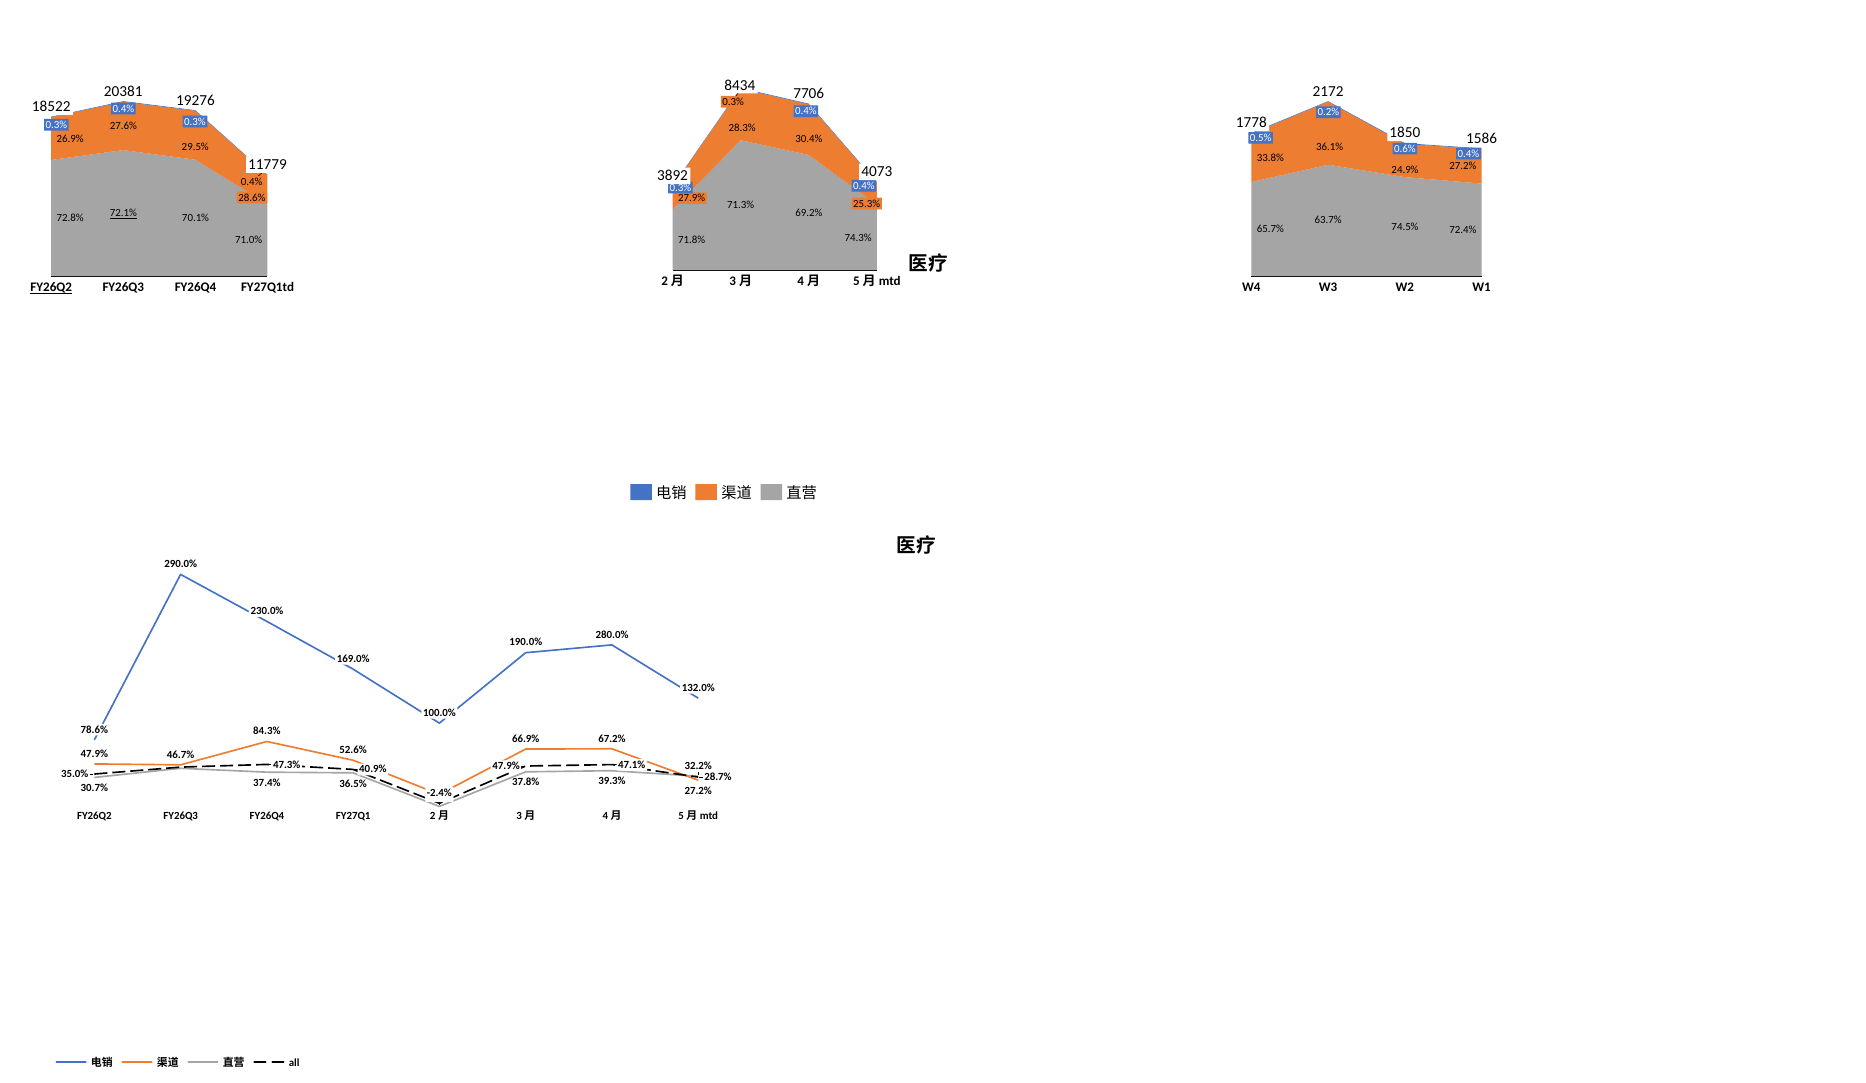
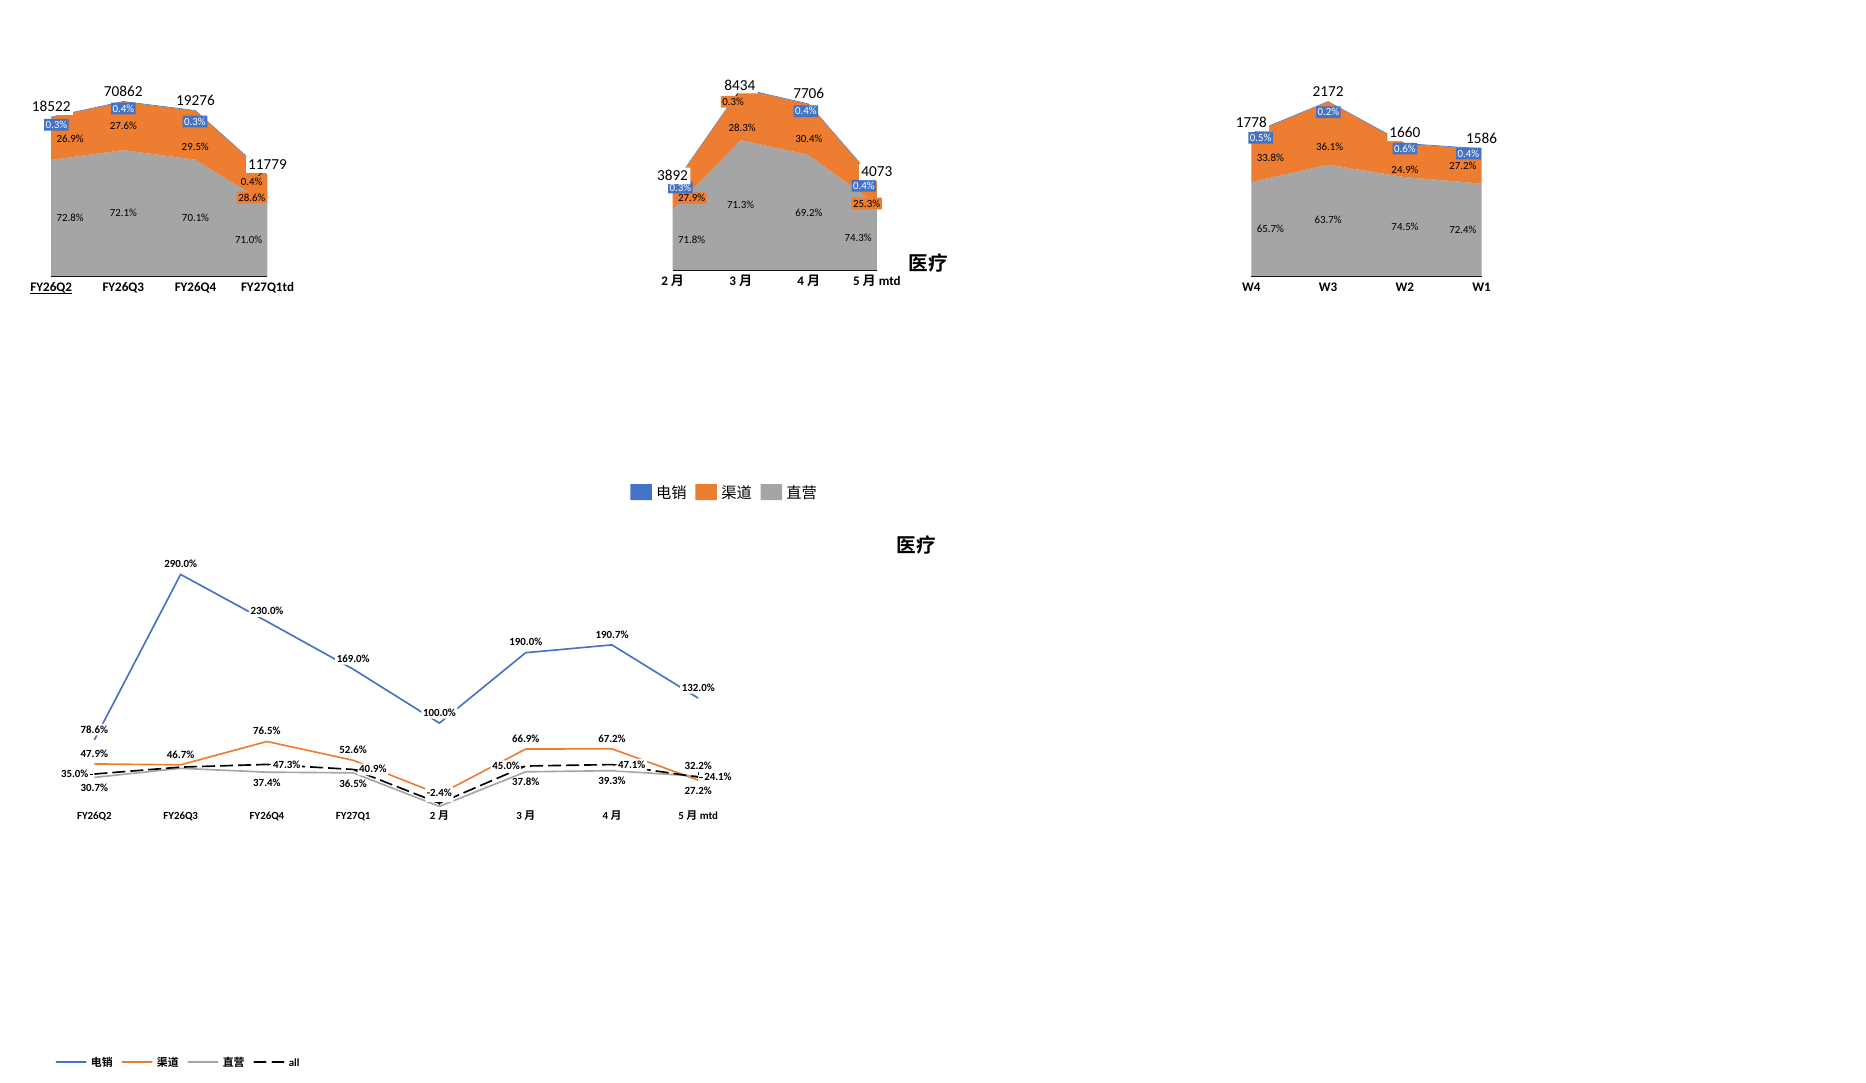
20381: 20381 -> 70862 (123, 91)
1850: 1850 -> 1660 (1405, 133)
72.1% underline: present -> none (123, 213)
280.0%: 280.0% -> 190.7% (612, 634)
84.3%: 84.3% -> 76.5% (267, 731)
47.9%: 47.9% -> 45.0% (506, 766)
28.7%: 28.7% -> 24.1% (718, 777)
